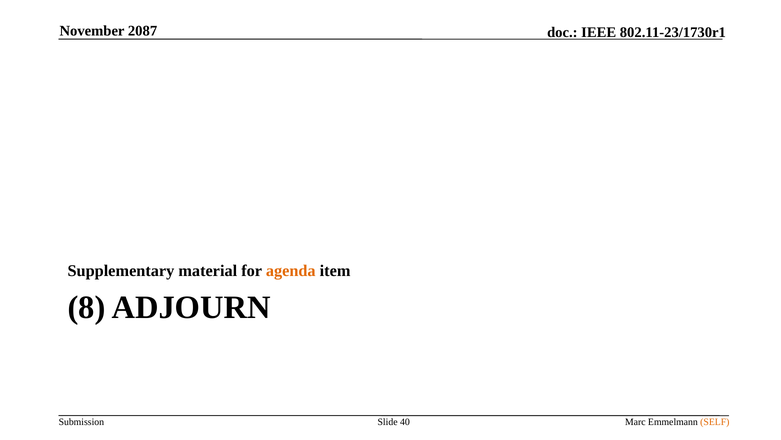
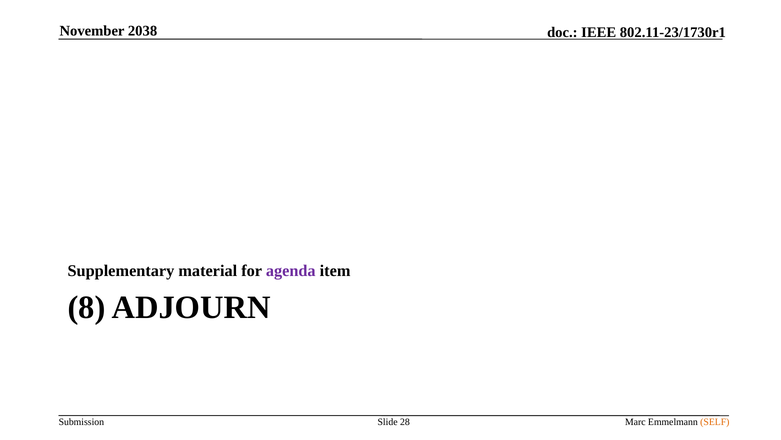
2087: 2087 -> 2038 (143, 31)
agenda colour: orange -> purple (291, 271)
40: 40 -> 28 (405, 421)
